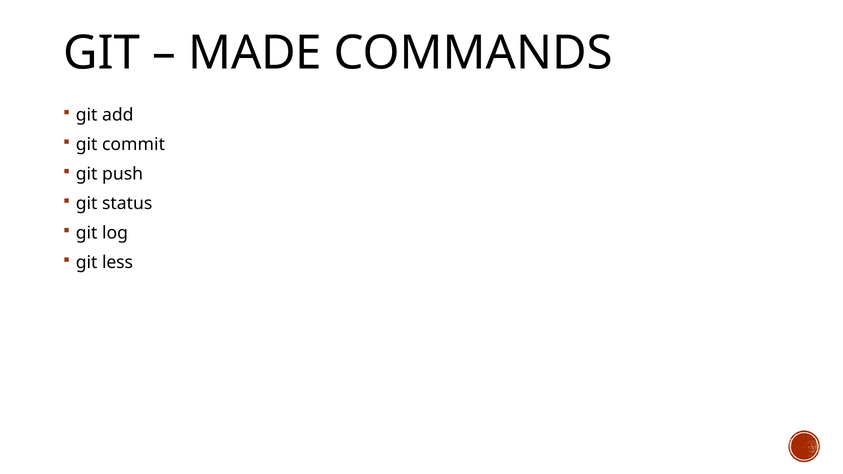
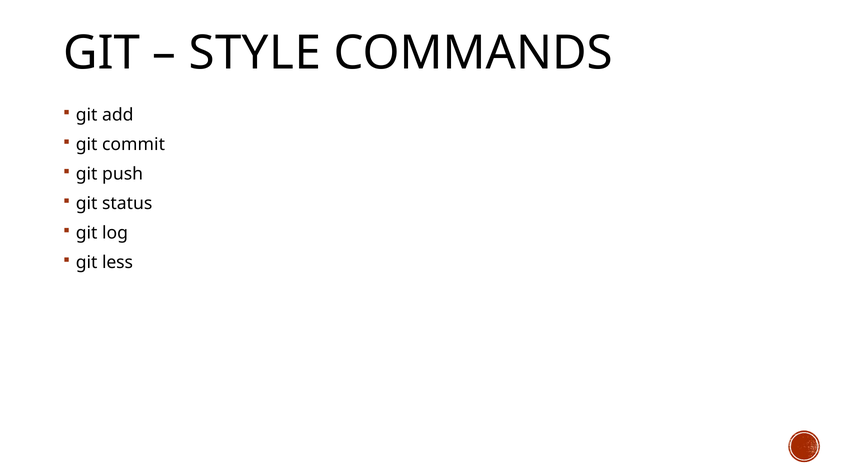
MADE: MADE -> STYLE (255, 53)
